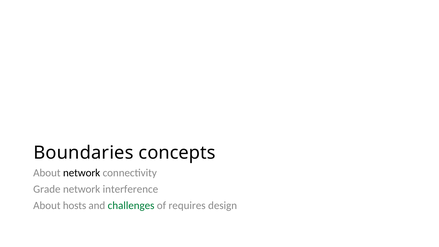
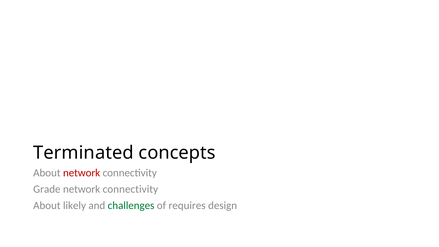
Boundaries: Boundaries -> Terminated (84, 153)
network colour: black -> red (82, 173)
interference: interference -> connectivity (130, 189)
hosts: hosts -> likely (75, 206)
